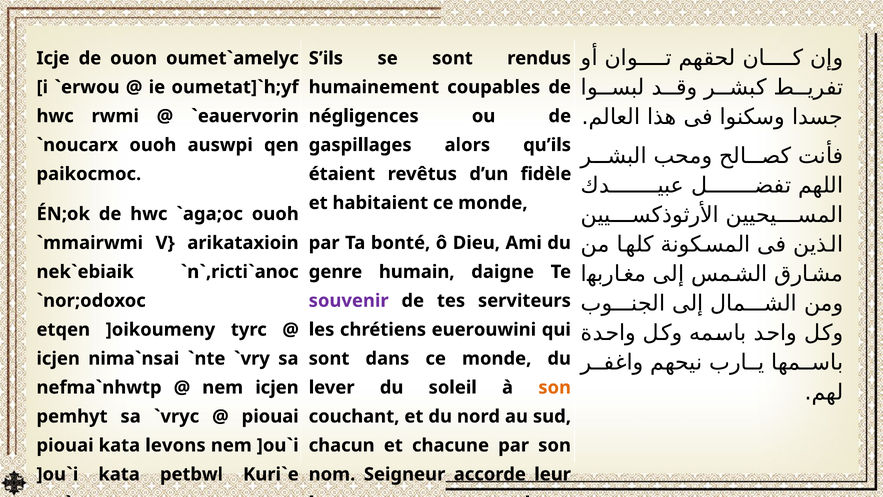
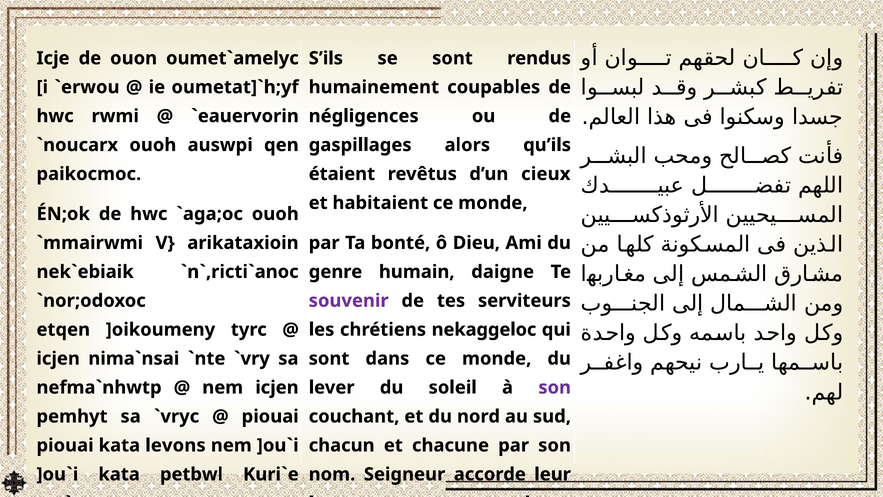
fidèle: fidèle -> cieux (546, 174)
euerouwini: euerouwini -> nekaggeloc (484, 329)
son colour: orange -> purple (555, 387)
